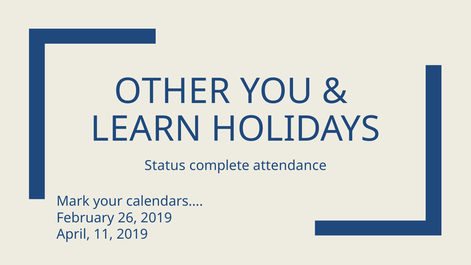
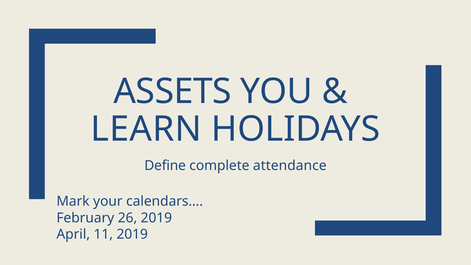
OTHER: OTHER -> ASSETS (173, 91)
Status: Status -> Define (165, 166)
